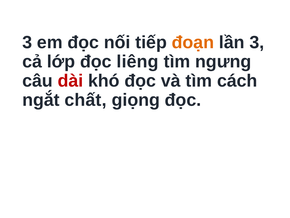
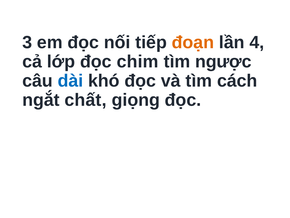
lần 3: 3 -> 4 (257, 42)
liêng: liêng -> chim (138, 61)
ngưng: ngưng -> ngược (223, 61)
dài colour: red -> blue (70, 81)
